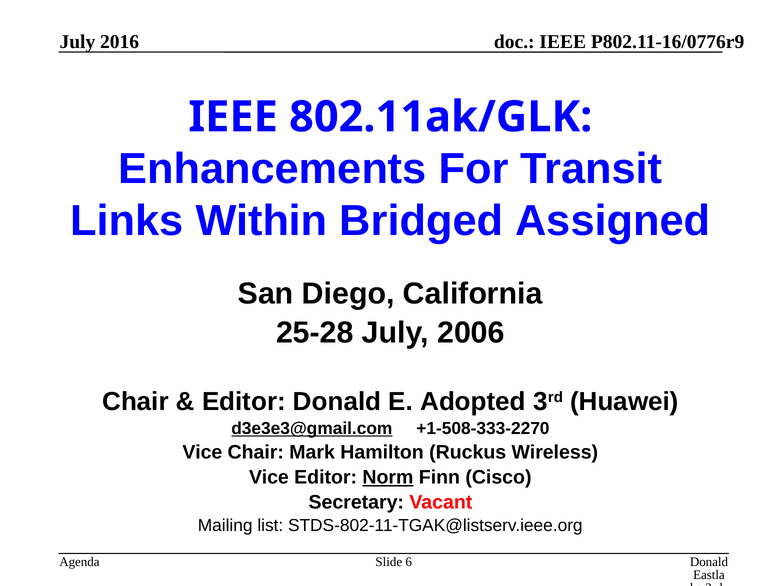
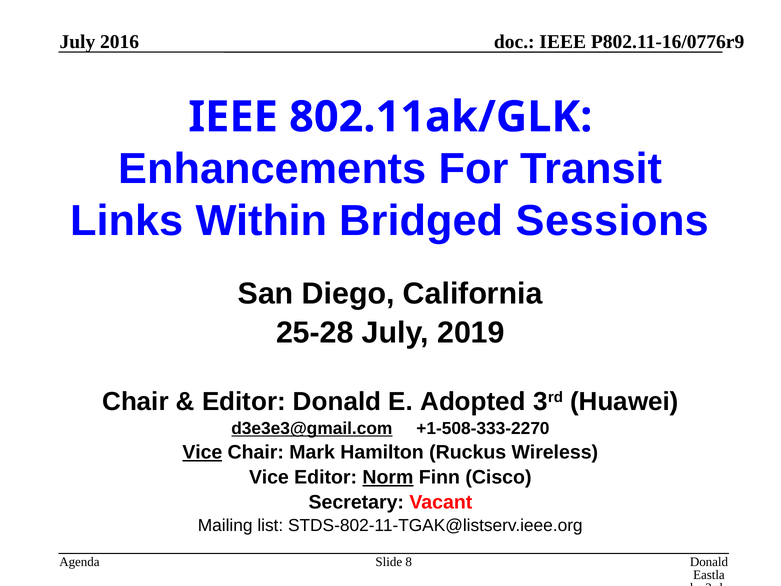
Assigned: Assigned -> Sessions (612, 221)
2006: 2006 -> 2019 (471, 332)
Vice underline: none -> present (202, 452)
6: 6 -> 8 (409, 562)
